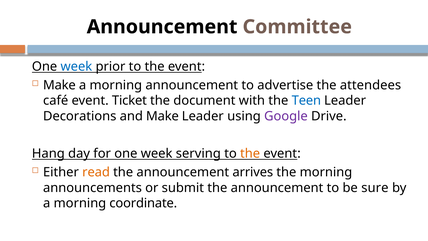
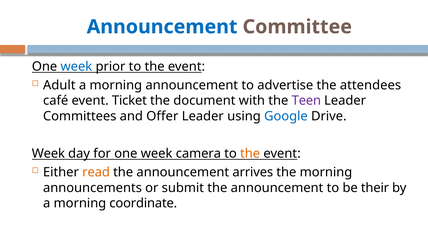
Announcement colour: black -> blue (162, 27)
Make: Make -> Adult (59, 85)
Teen colour: blue -> purple (306, 101)
Decorations: Decorations -> Committees (80, 116)
and Make: Make -> Offer (162, 116)
Google colour: purple -> blue (286, 116)
Hang: Hang -> Week (48, 153)
serving: serving -> camera (198, 153)
sure: sure -> their (375, 188)
